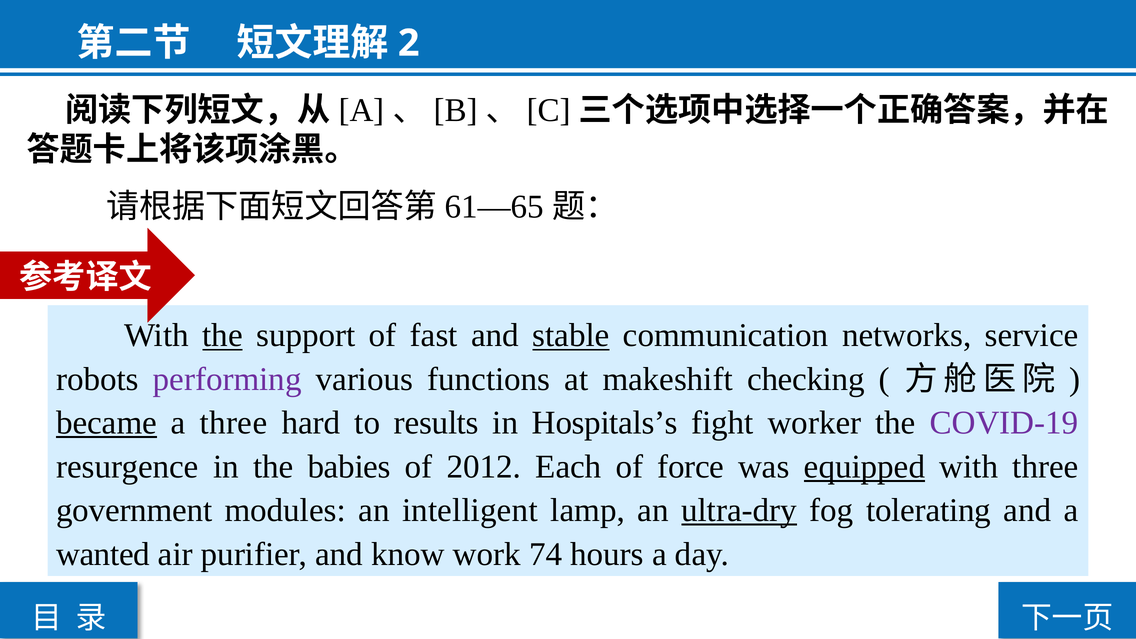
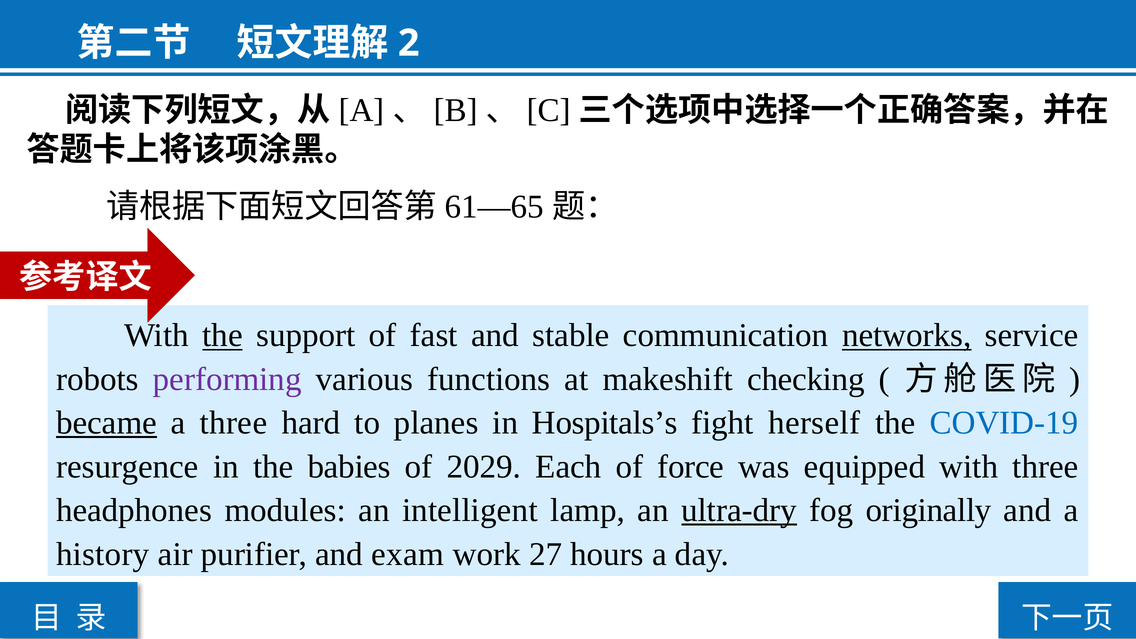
stable underline: present -> none (571, 335)
networks underline: none -> present (907, 335)
results: results -> planes (436, 423)
worker: worker -> herself (814, 423)
COVID-19 colour: purple -> blue (1004, 423)
2012: 2012 -> 2029 (484, 467)
equipped underline: present -> none (865, 467)
government: government -> headphones (134, 510)
tolerating: tolerating -> originally (929, 510)
wanted: wanted -> history (103, 554)
know: know -> exam (408, 554)
74: 74 -> 27 (546, 554)
